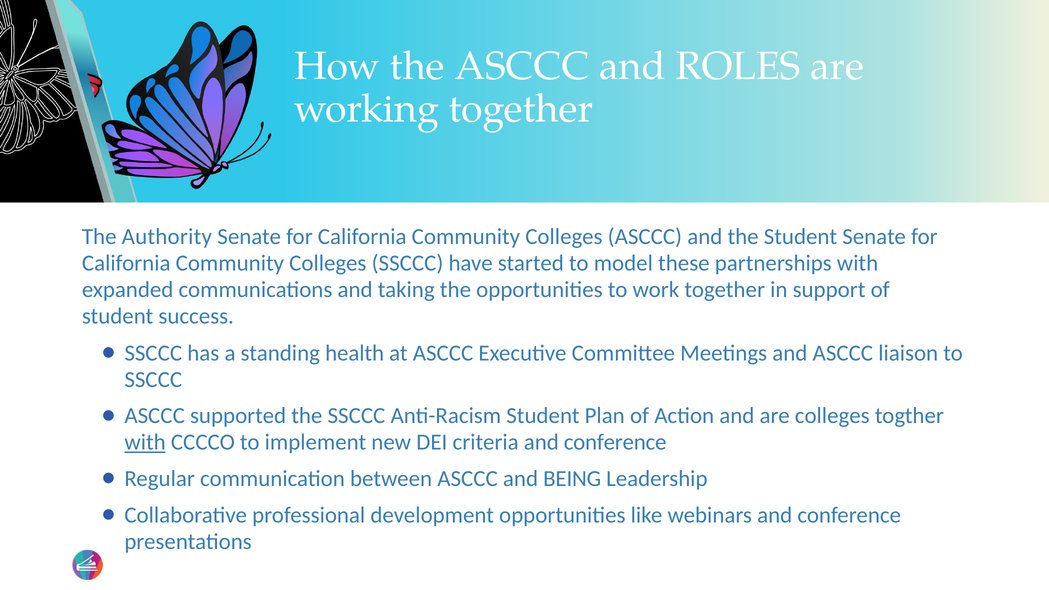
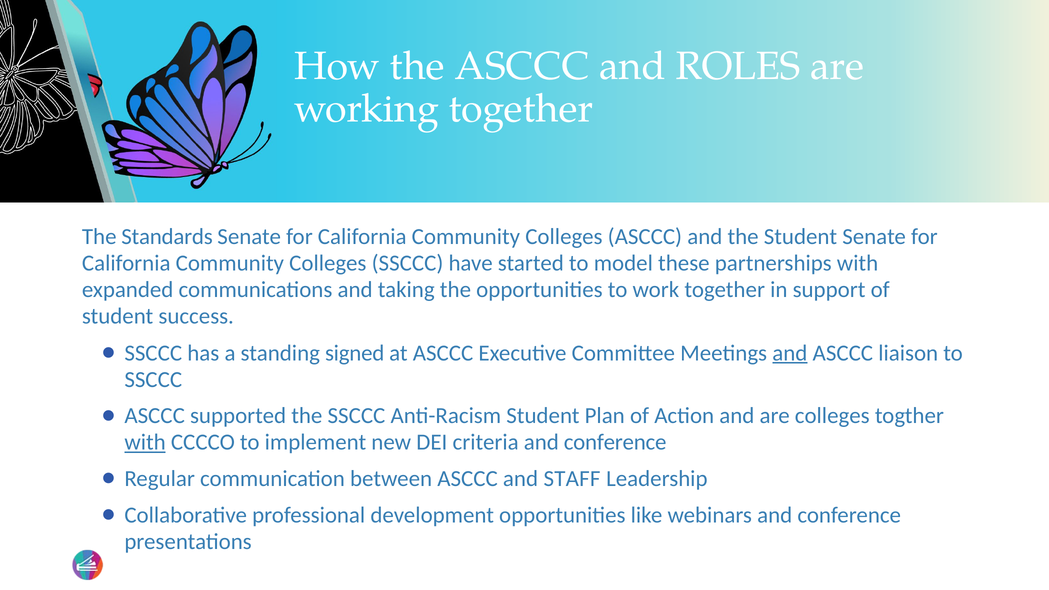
Authority: Authority -> Standards (167, 237)
health: health -> signed (355, 353)
and underline: none -> present (790, 353)
BEING: BEING -> STAFF (572, 479)
